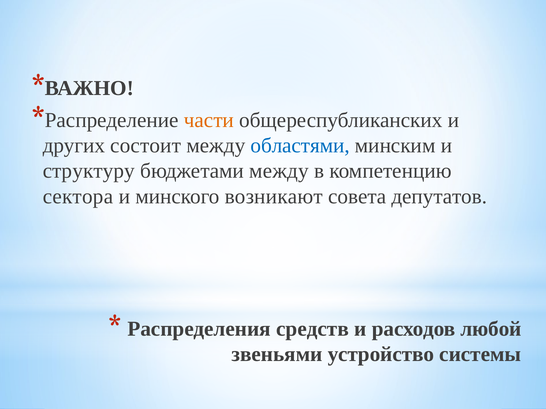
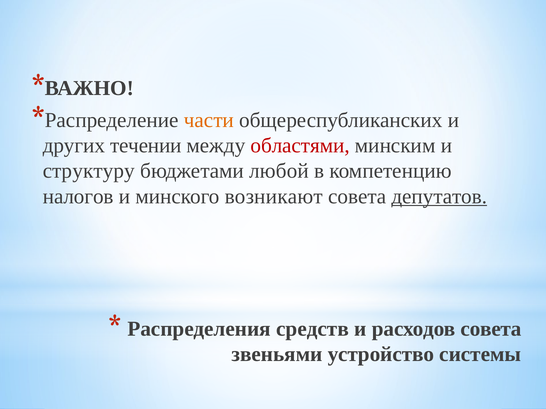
состоит: состоит -> течении (146, 146)
областями colour: blue -> red (300, 146)
бюджетами между: между -> любой (279, 171)
сектора: сектора -> налогов (78, 197)
депутатов underline: none -> present (439, 197)
расходов любой: любой -> совета (491, 329)
